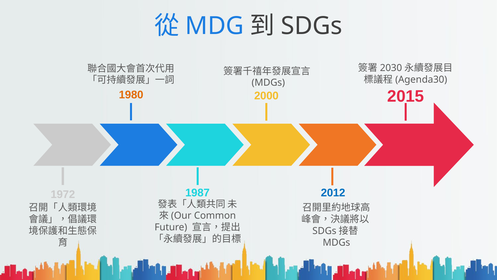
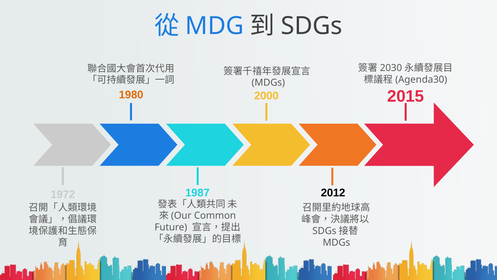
2012 colour: blue -> black (333, 193)
